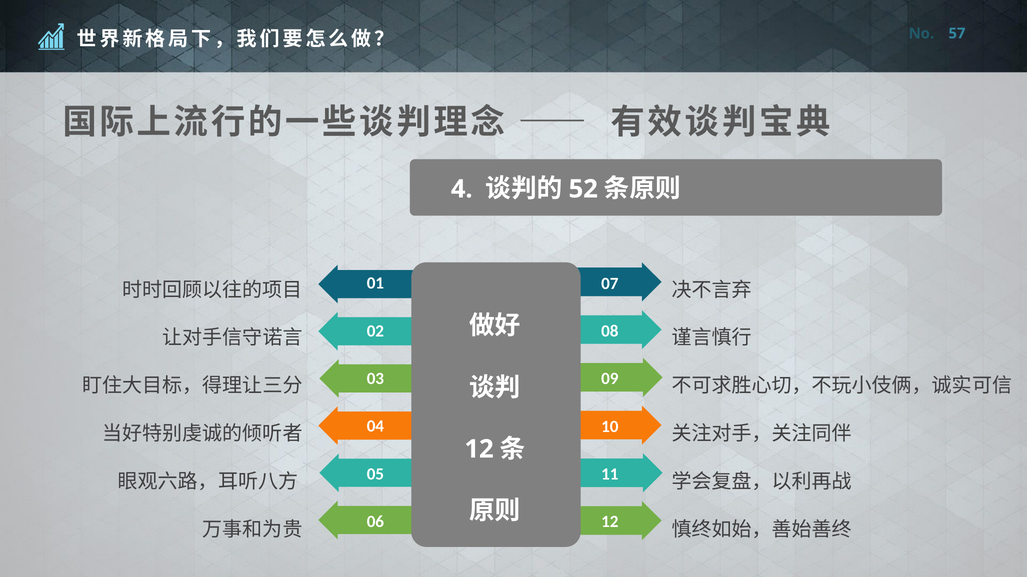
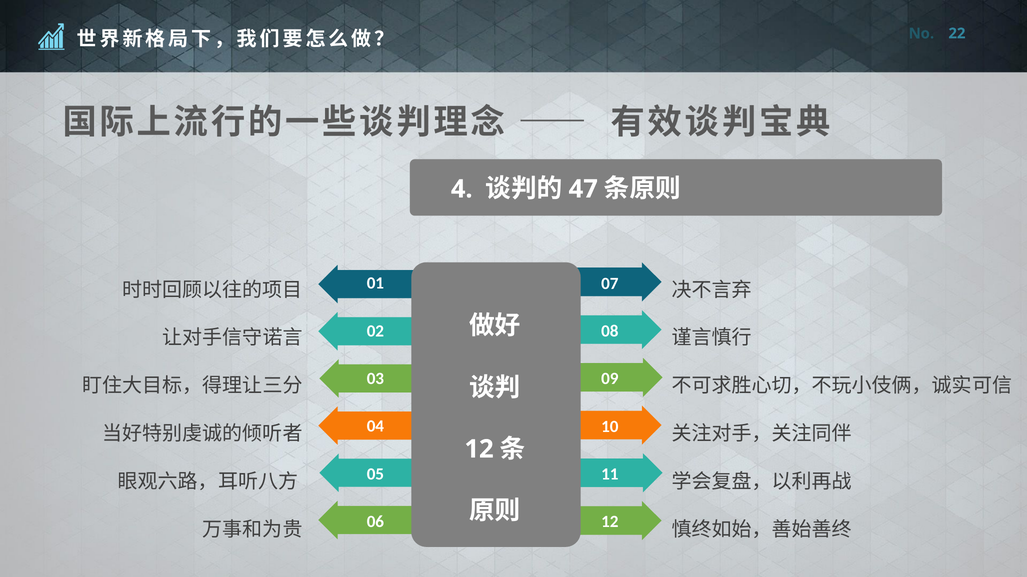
57: 57 -> 22 (957, 33)
52: 52 -> 47 (583, 189)
